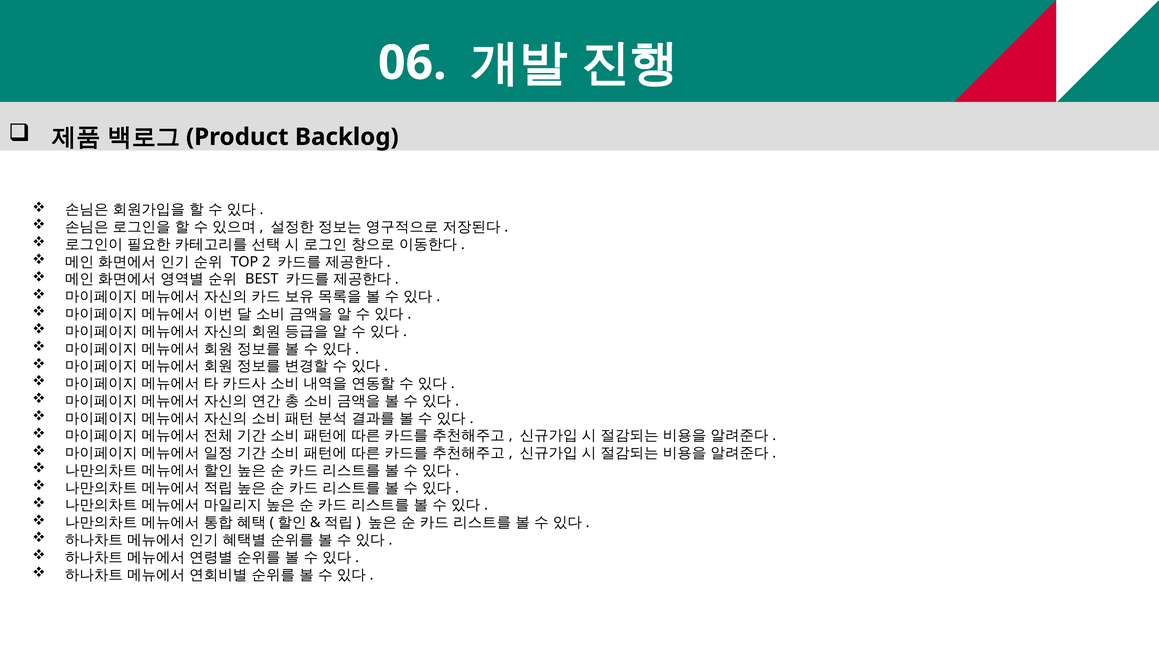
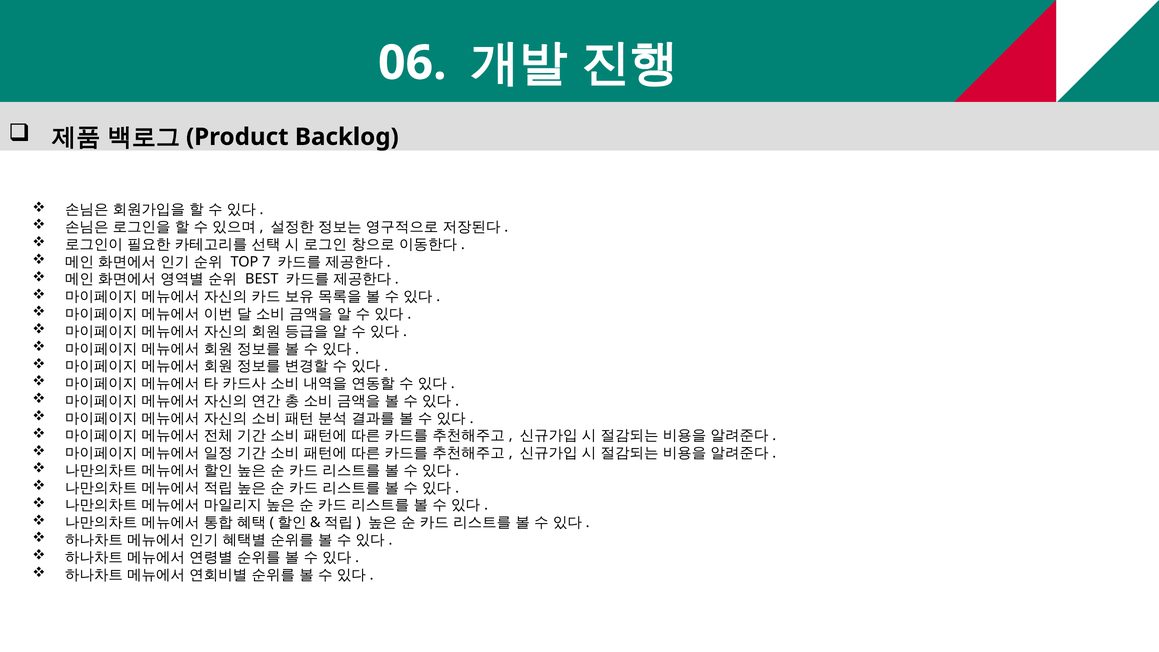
2: 2 -> 7 (266, 262)
